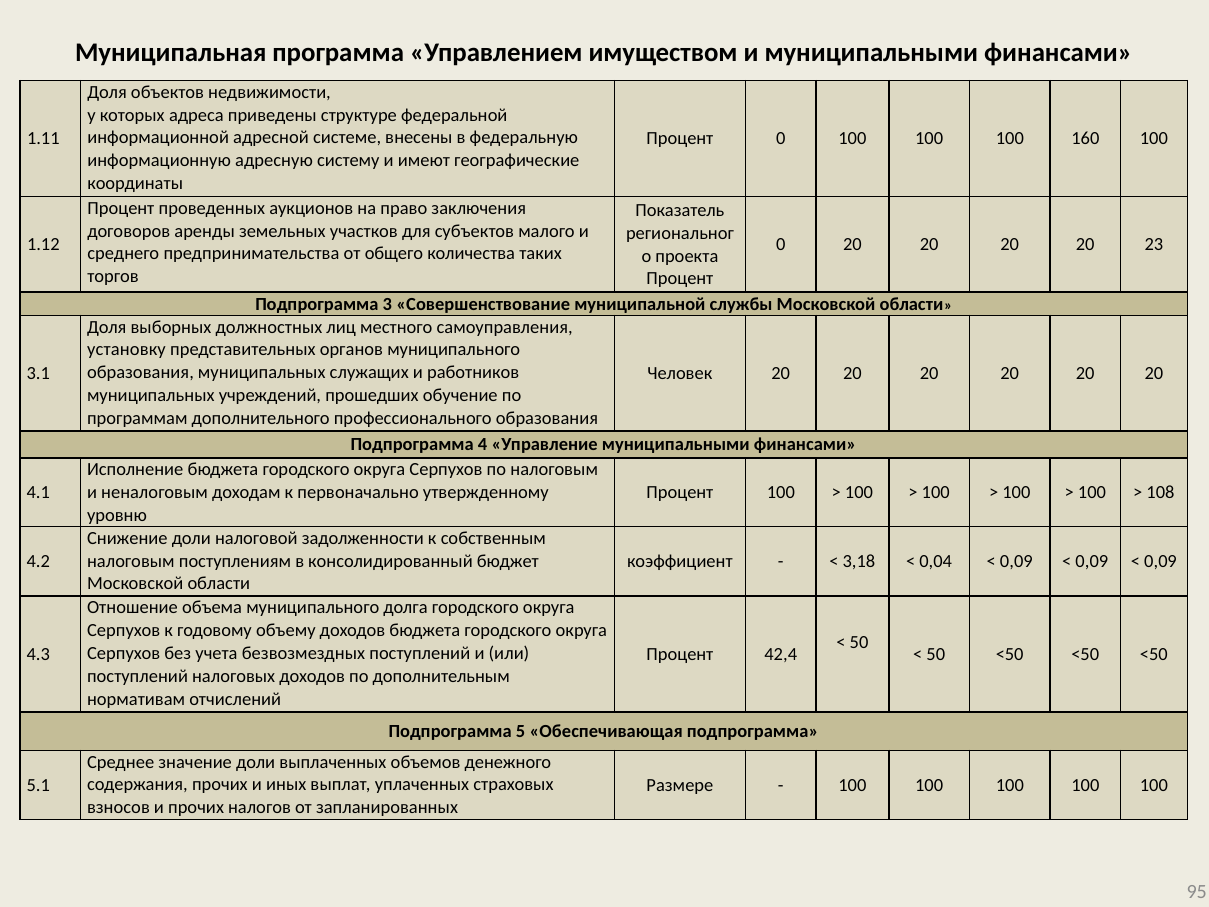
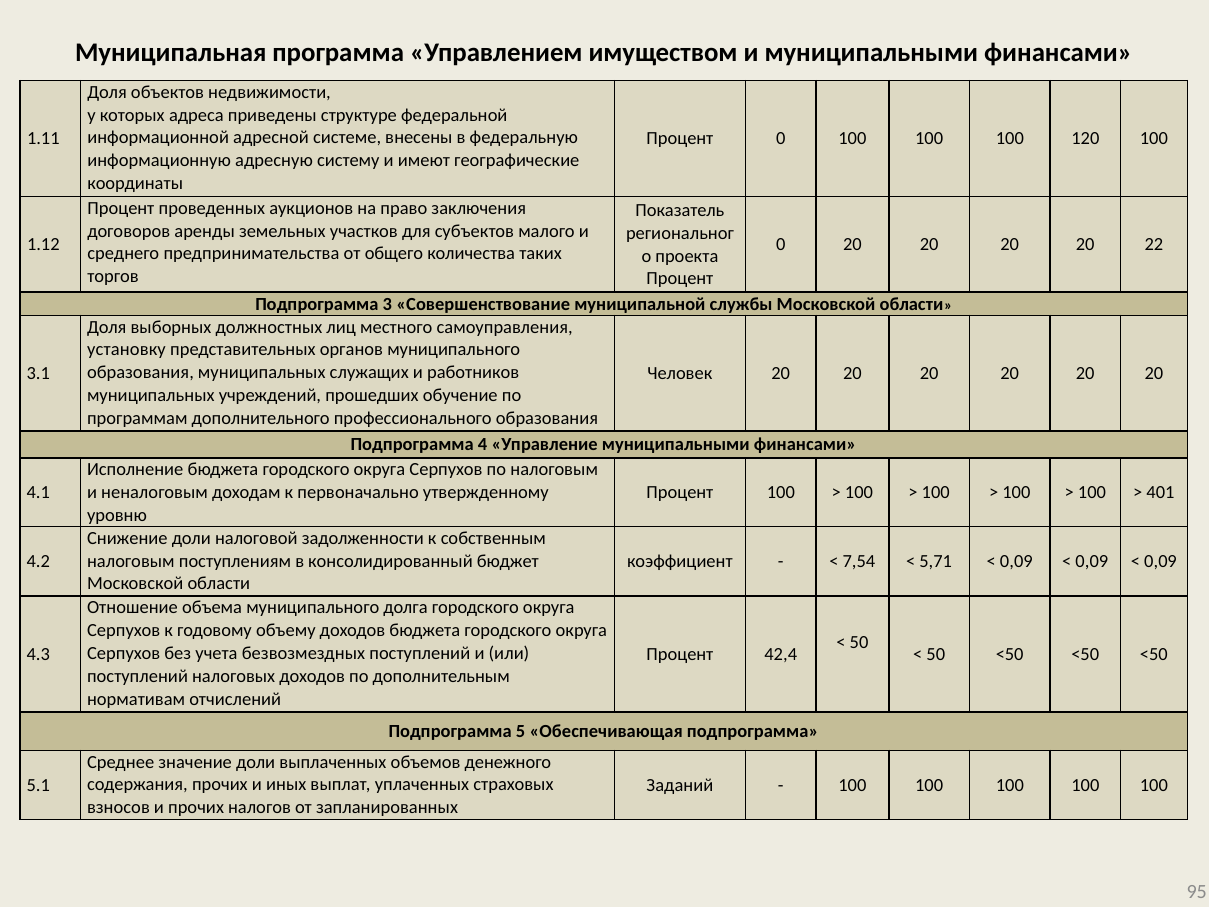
160: 160 -> 120 (1085, 139)
23: 23 -> 22 (1154, 245)
108: 108 -> 401 (1160, 492)
3,18: 3,18 -> 7,54 (859, 561)
0,04: 0,04 -> 5,71 (936, 561)
Размере: Размере -> Заданий (680, 785)
